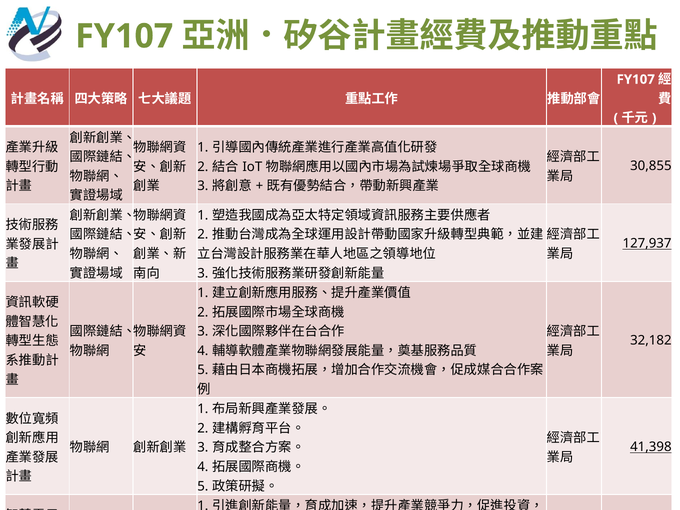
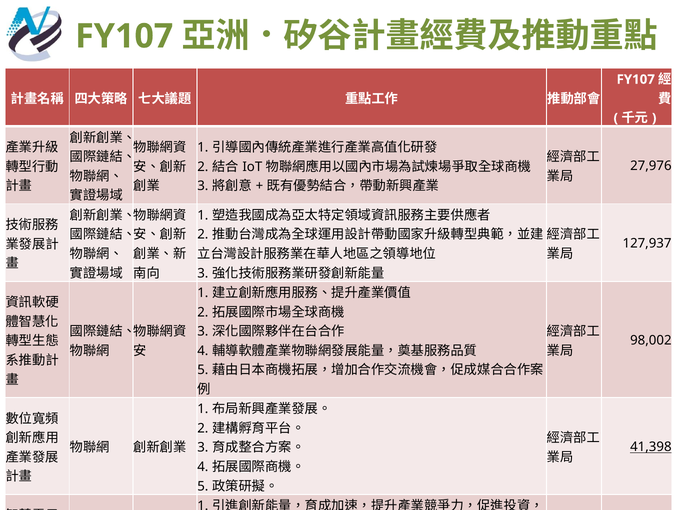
30,855: 30,855 -> 27,976 (651, 166)
127,937 underline: present -> none (647, 244)
32,182: 32,182 -> 98,002 (651, 340)
